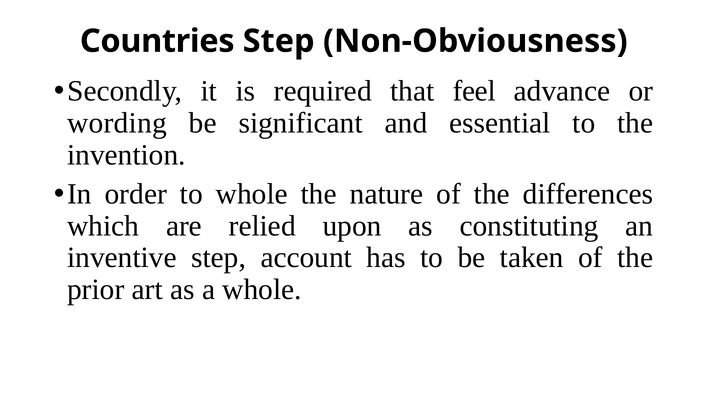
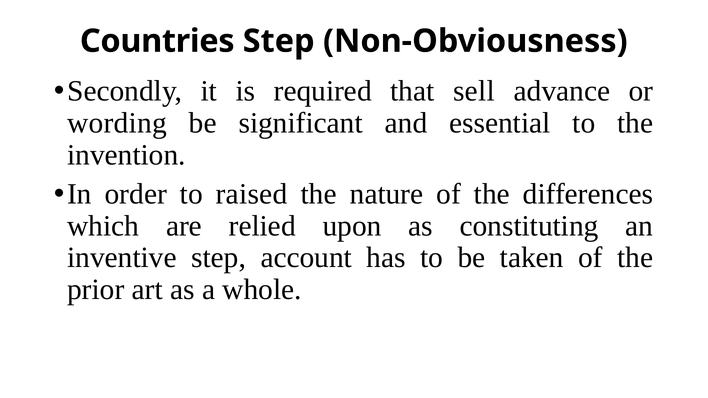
feel: feel -> sell (474, 91)
to whole: whole -> raised (252, 194)
